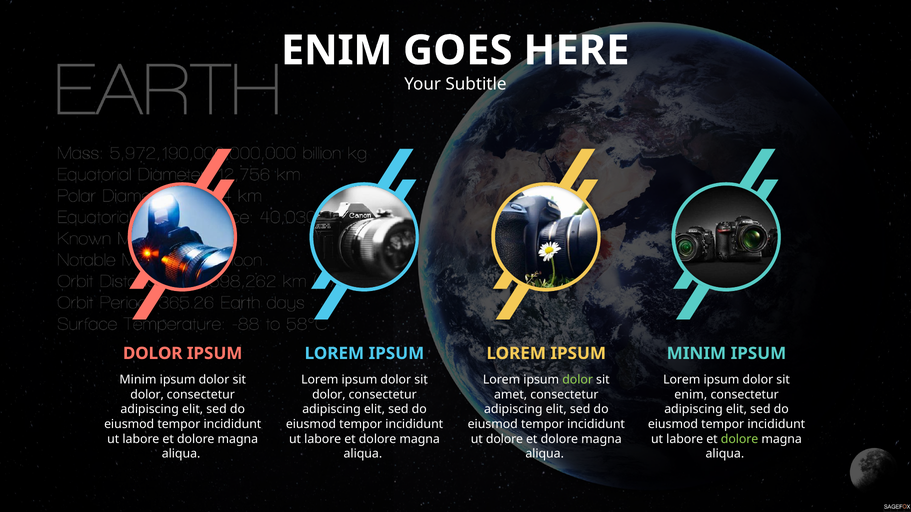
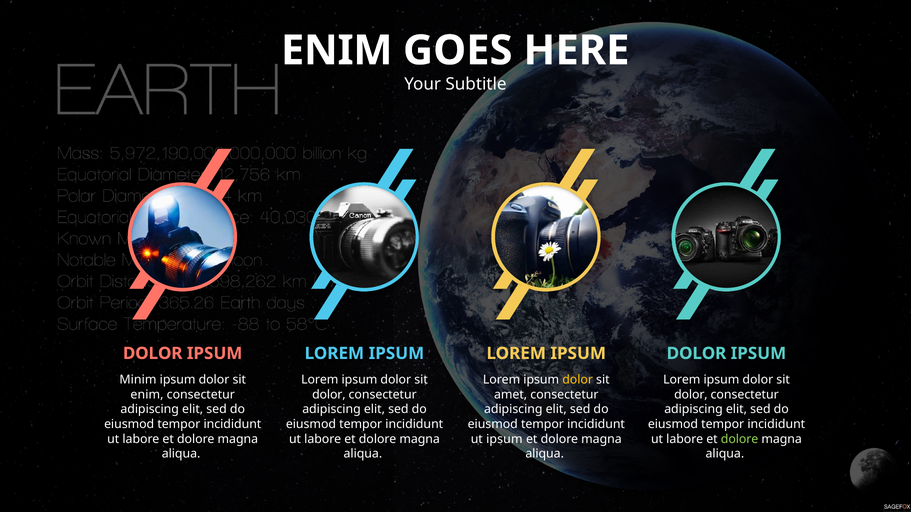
MINIM: MINIM -> DOLOR (696, 354)
dolor colour: light green -> yellow (578, 380)
dolor: dolor -> enim (147, 395)
enim: enim -> dolor (691, 395)
ut dolore: dolore -> ipsum (504, 439)
